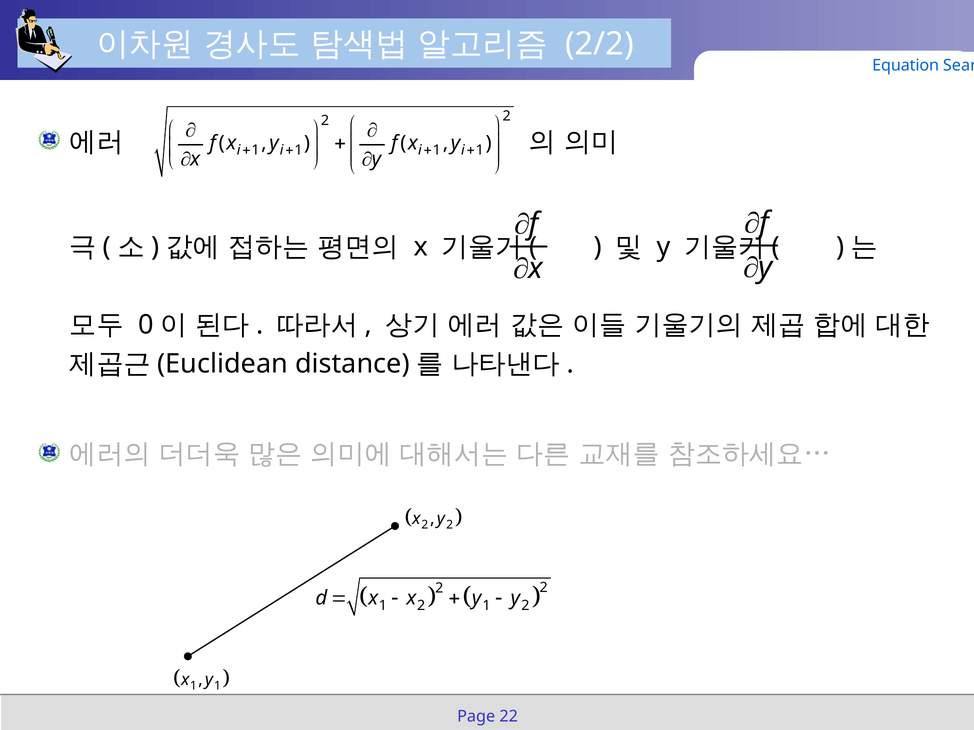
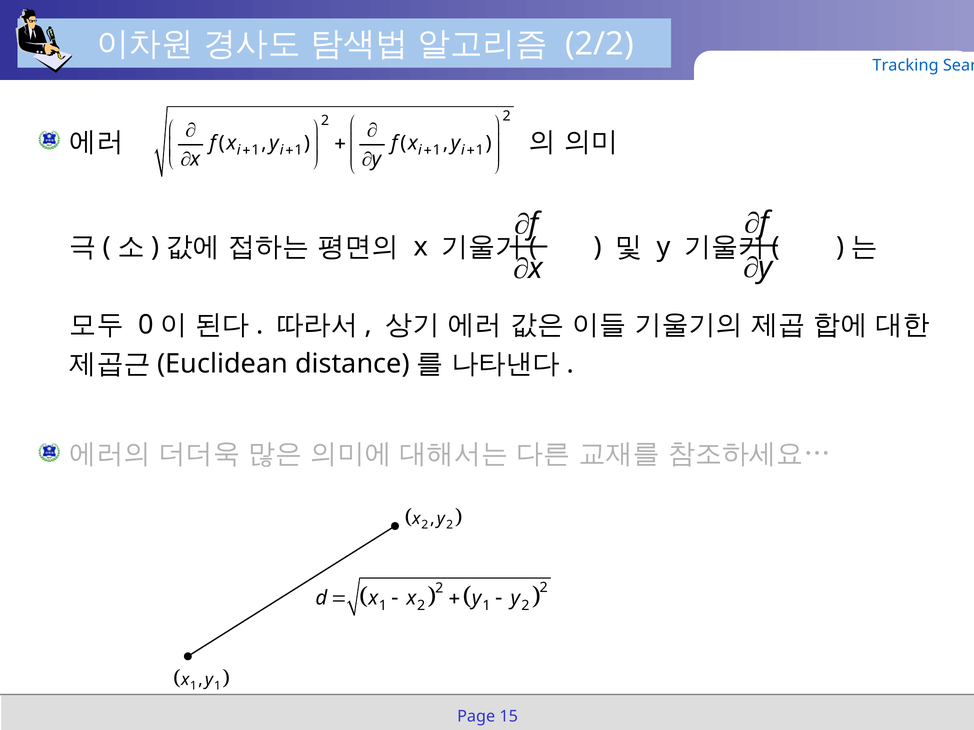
Equation: Equation -> Tracking (906, 65)
22: 22 -> 15 (509, 717)
